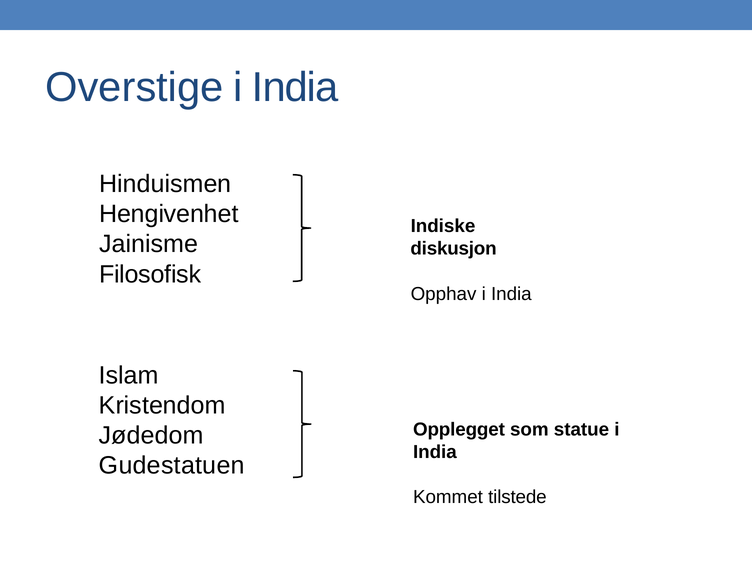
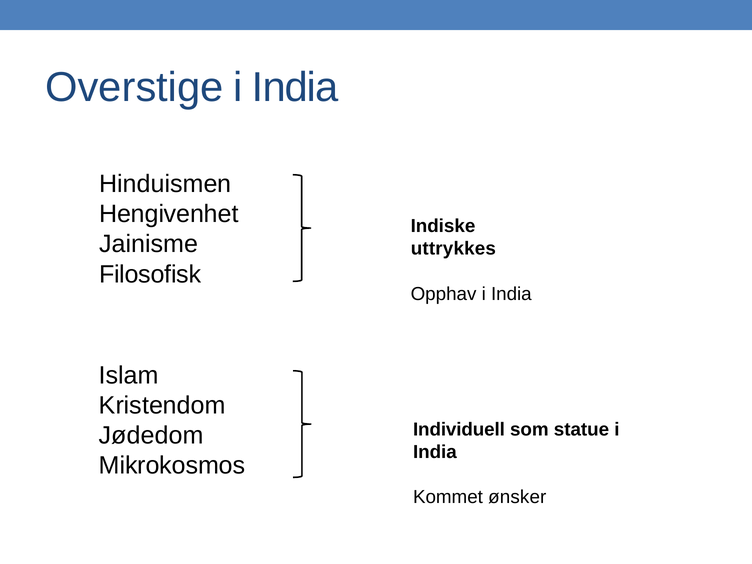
diskusjon: diskusjon -> uttrykkes (453, 249)
Opplegget: Opplegget -> Individuell (459, 430)
Gudestatuen: Gudestatuen -> Mikrokosmos (172, 466)
tilstede: tilstede -> ønsker (517, 497)
